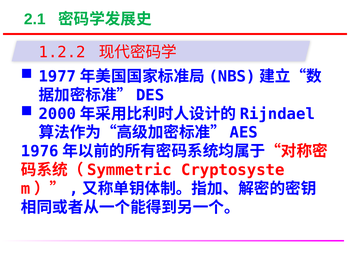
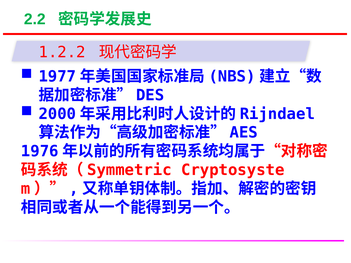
2.1: 2.1 -> 2.2 (35, 19)
